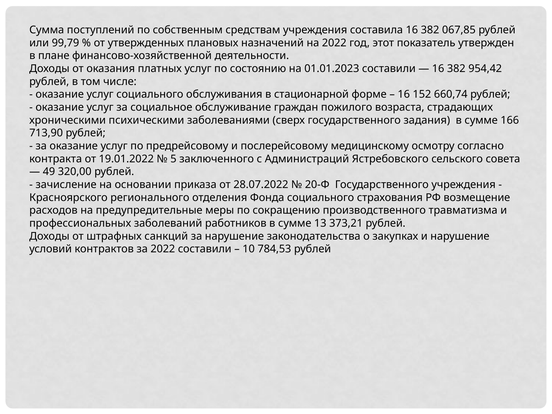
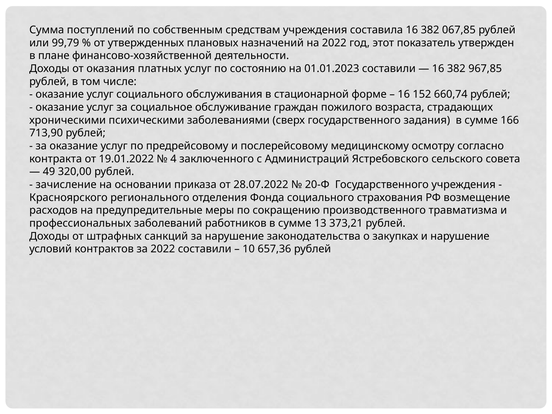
954,42: 954,42 -> 967,85 (485, 69)
5: 5 -> 4 (173, 159)
784,53: 784,53 -> 657,36 (274, 249)
